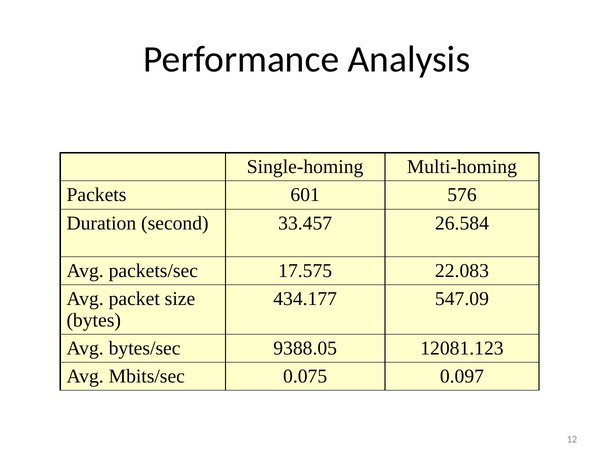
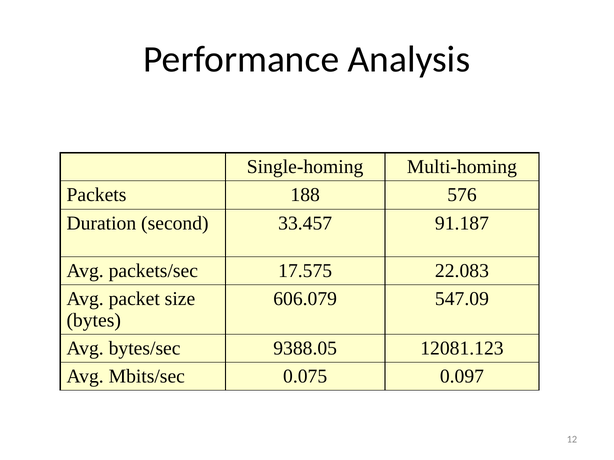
601: 601 -> 188 (305, 195)
26.584: 26.584 -> 91.187 (462, 224)
434.177: 434.177 -> 606.079 (305, 299)
